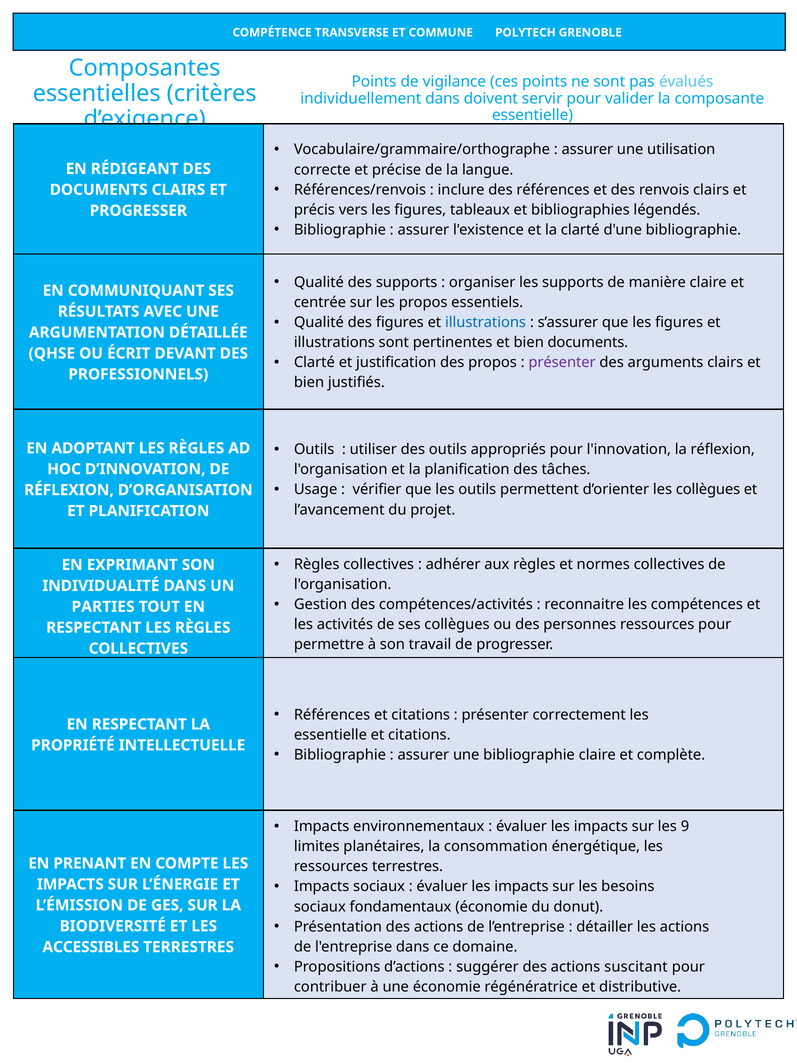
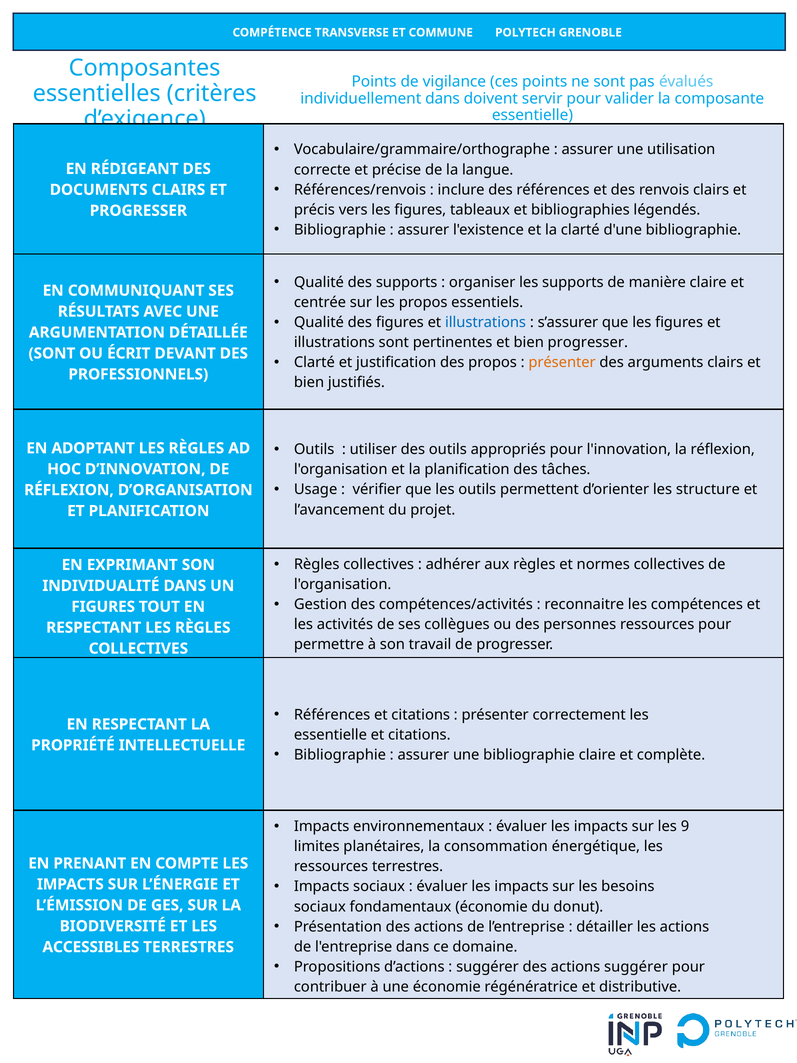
bien documents: documents -> progresser (588, 342)
QHSE: QHSE -> SONT (52, 353)
présenter colour: purple -> orange (562, 362)
les collègues: collègues -> structure (708, 489)
PARTIES: PARTIES -> FIGURES (103, 607)
actions suscitant: suscitant -> suggérer (636, 966)
